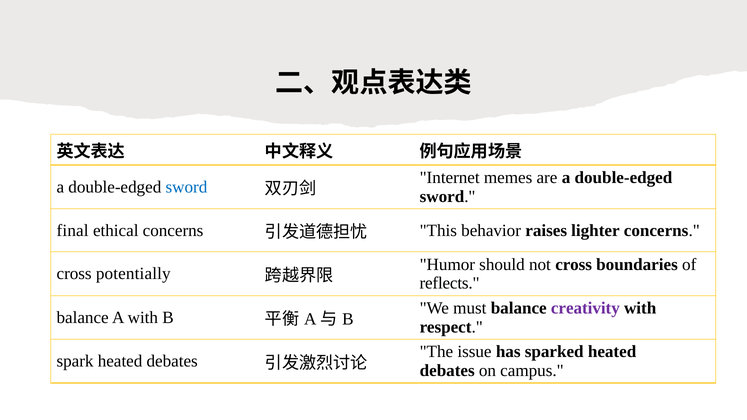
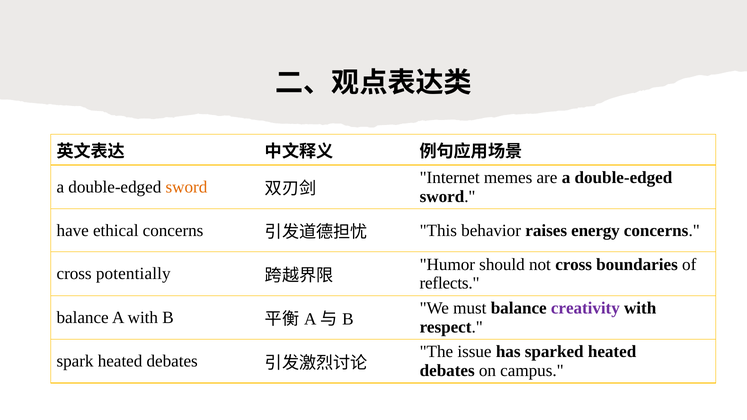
sword colour: blue -> orange (186, 187)
final: final -> have (73, 230)
lighter: lighter -> energy (595, 230)
